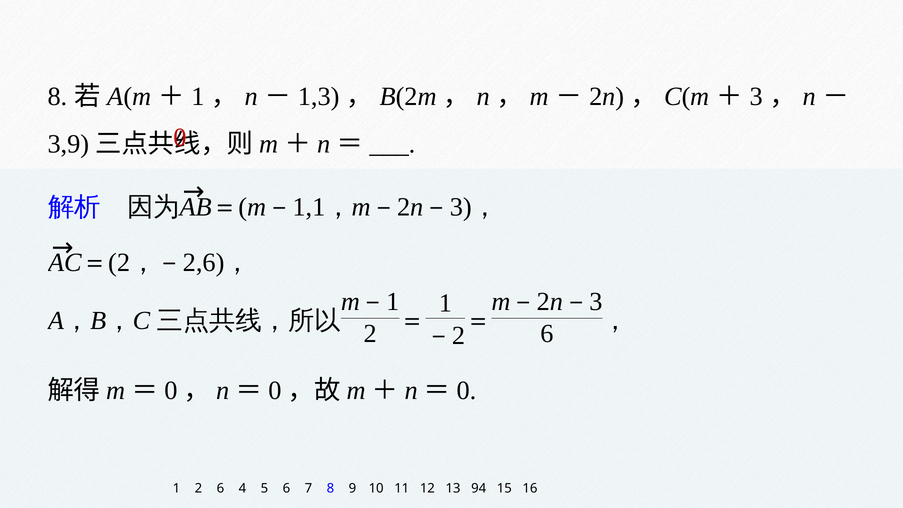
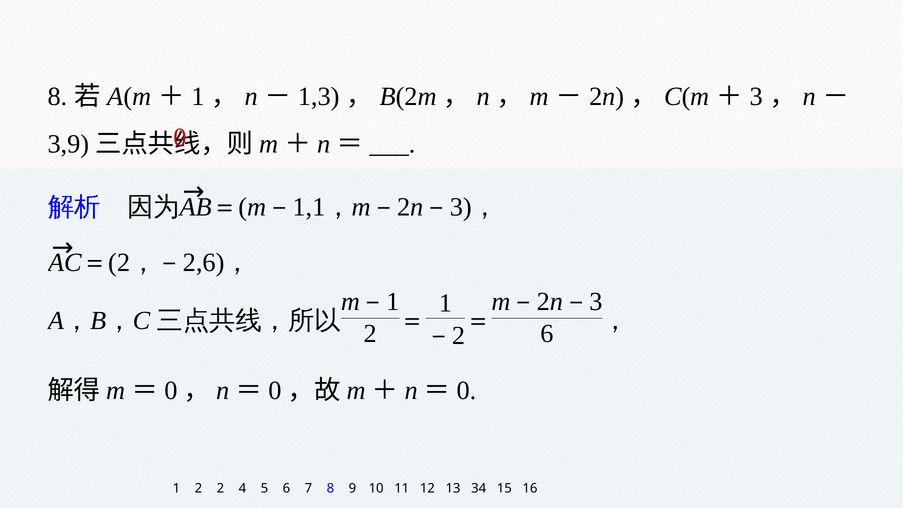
2 6: 6 -> 2 (220, 488)
94: 94 -> 34 (479, 488)
